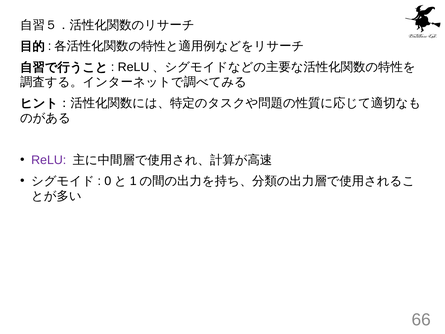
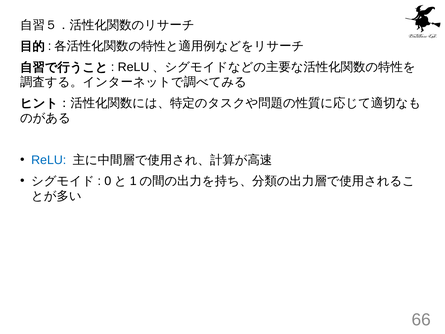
ReLU colour: purple -> blue (49, 160)
